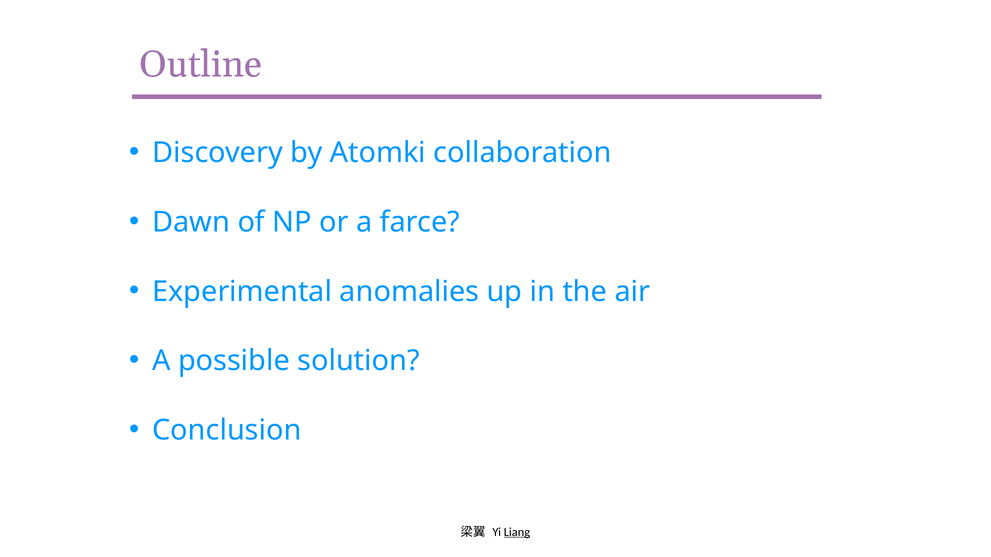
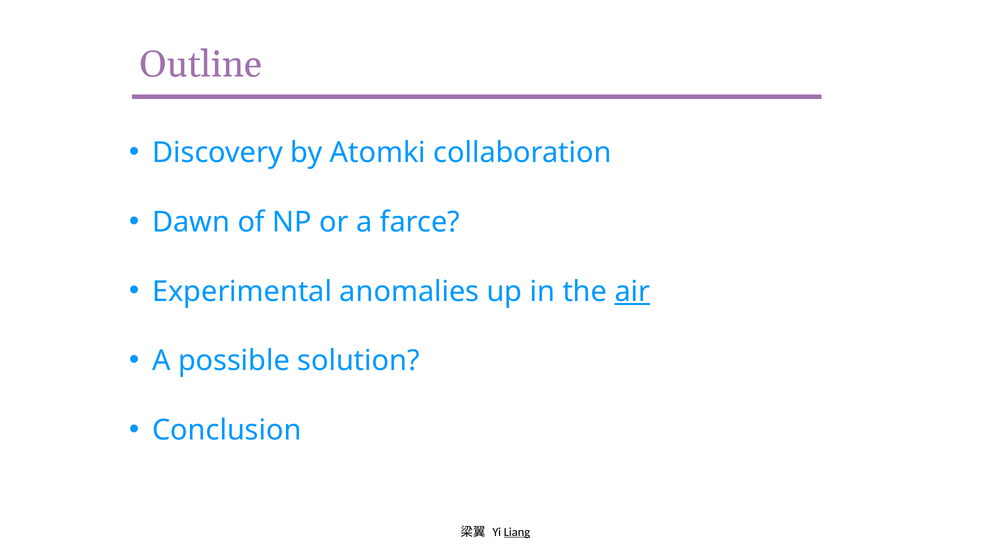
air underline: none -> present (632, 292)
